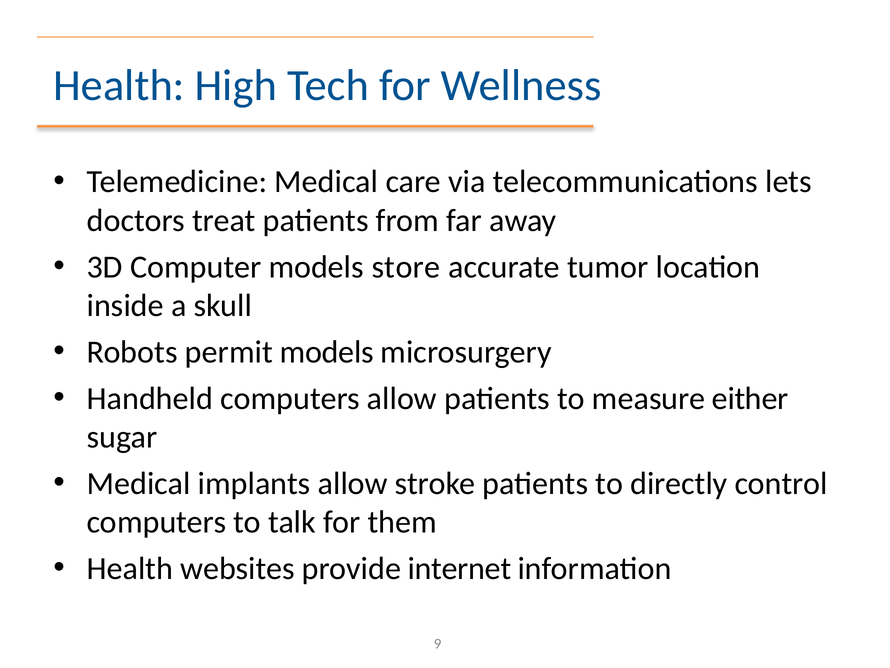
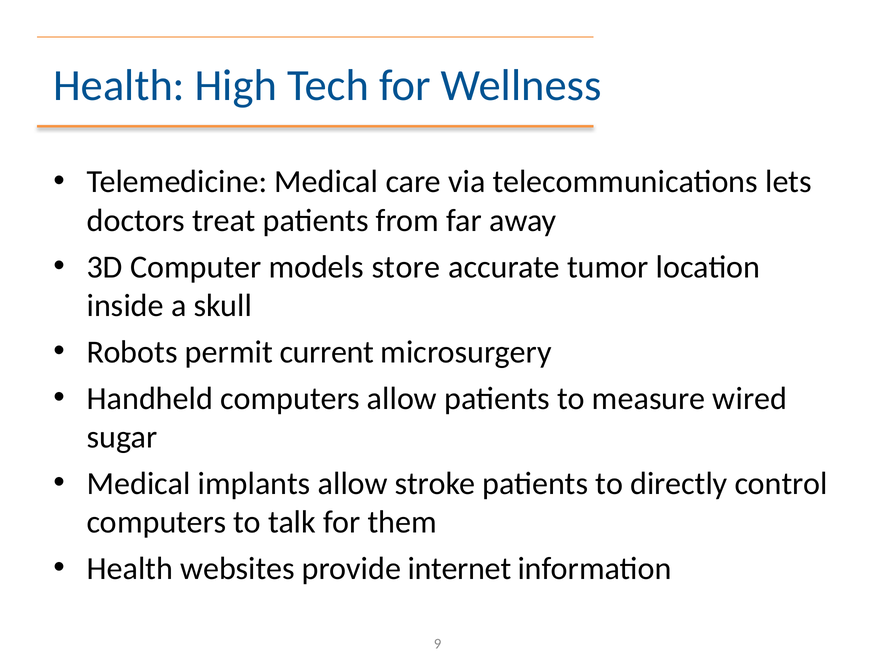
permit models: models -> current (327, 352)
either: either -> wired (750, 398)
